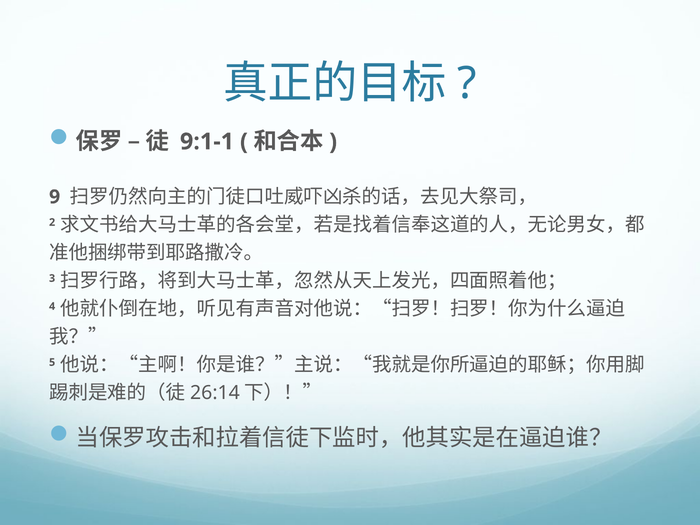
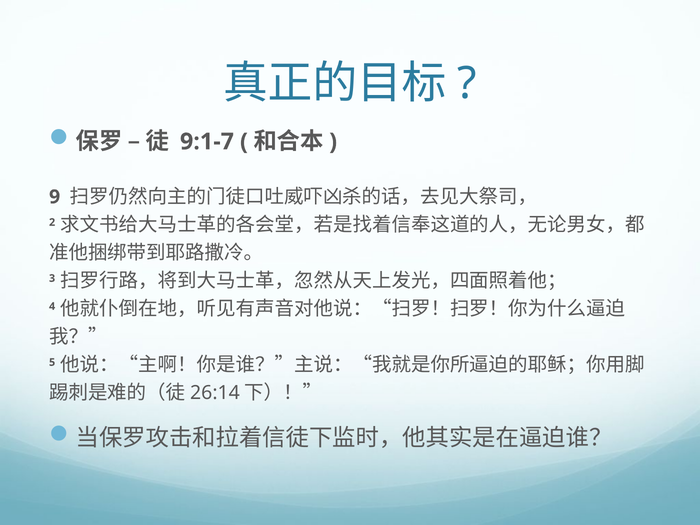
9:1-1: 9:1-1 -> 9:1-7 (207, 142)
